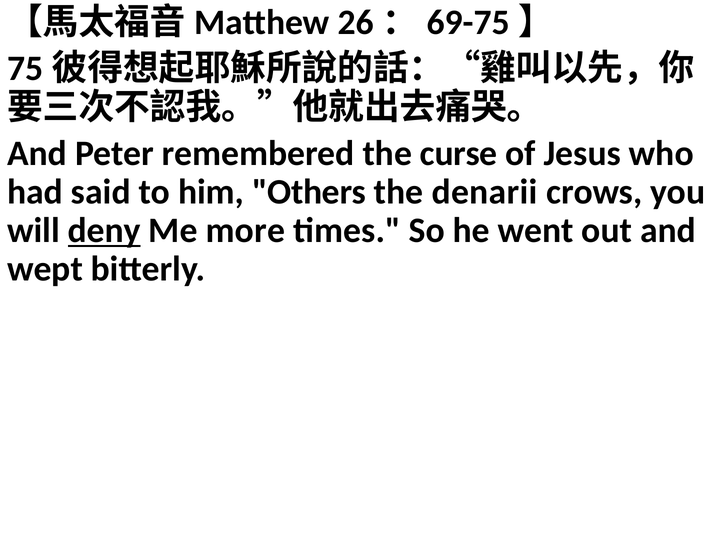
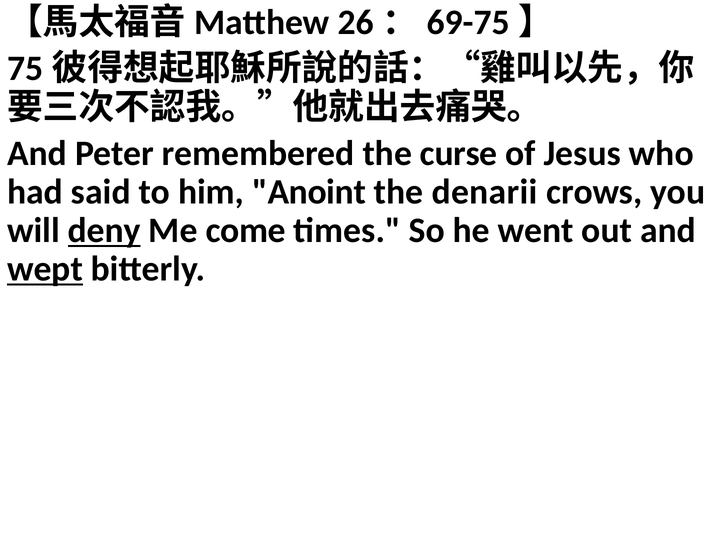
Others: Others -> Anoint (309, 192)
more: more -> come (246, 230)
wept underline: none -> present (45, 269)
